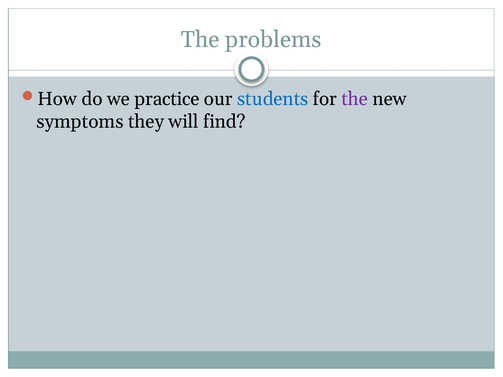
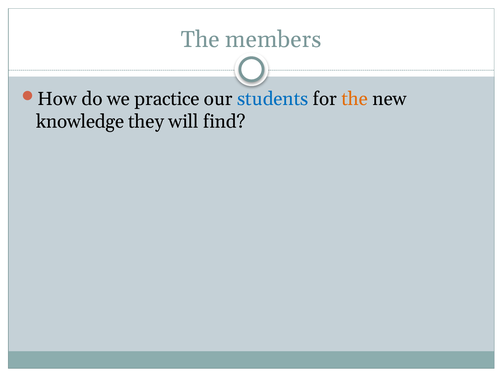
problems: problems -> members (273, 40)
the colour: purple -> orange (355, 99)
symptoms: symptoms -> knowledge (80, 122)
